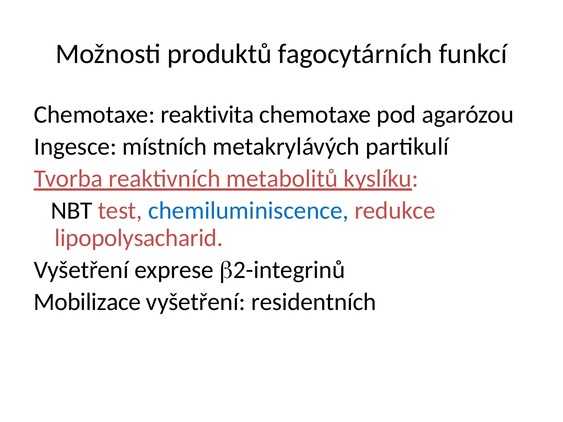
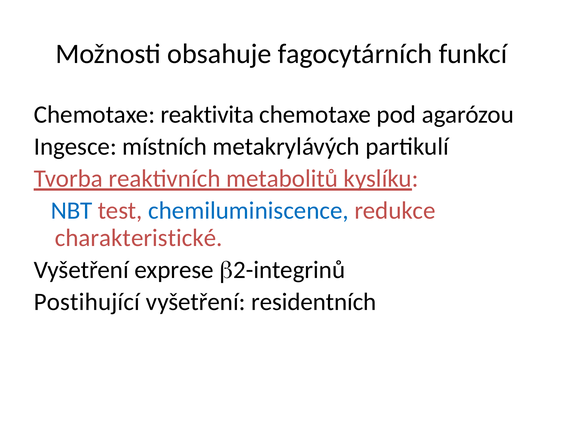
produktů: produktů -> obsahuje (219, 54)
NBT colour: black -> blue (72, 211)
lipopolysacharid: lipopolysacharid -> charakteristické (139, 238)
Mobilizace: Mobilizace -> Postihující (87, 302)
